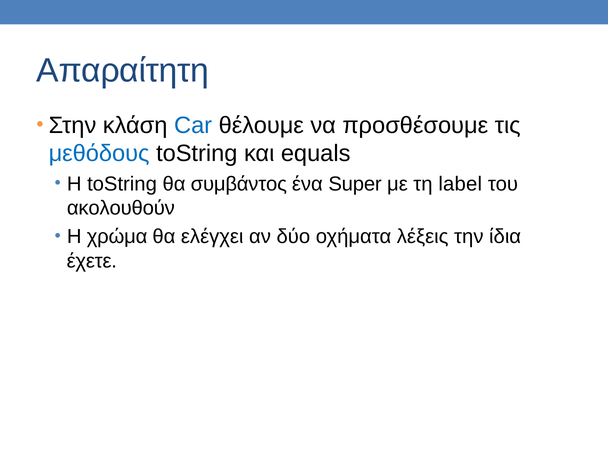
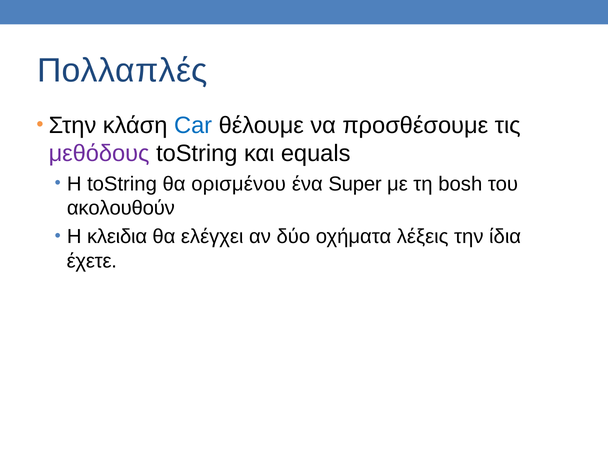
Απαραίτητη: Απαραίτητη -> Πολλαπλές (122, 71)
μεθόδους colour: blue -> purple (99, 154)
συμβάντος: συμβάντος -> ορισμένου (239, 184)
label: label -> bosh (460, 184)
χρώμα: χρώμα -> κλειδια (117, 237)
